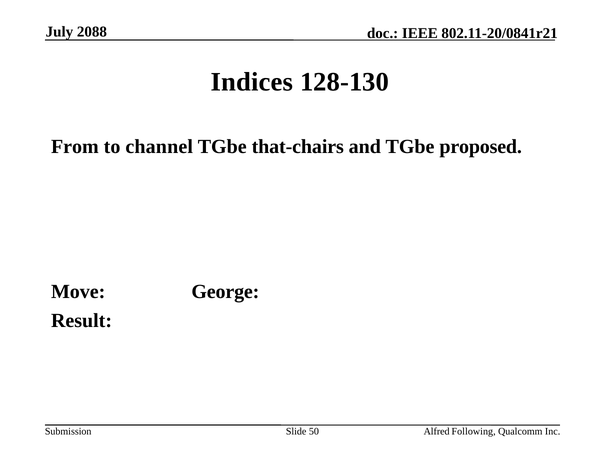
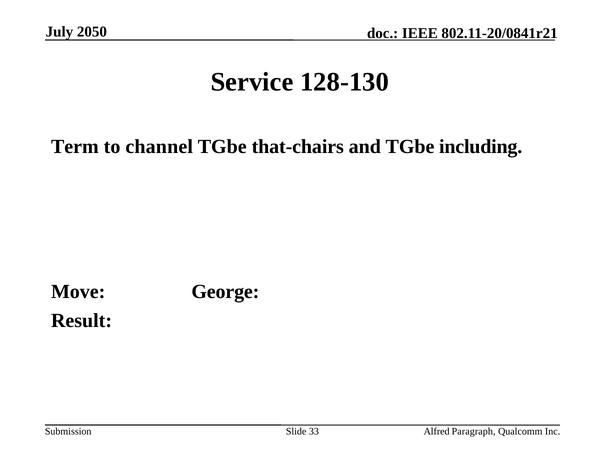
2088: 2088 -> 2050 (92, 32)
Indices: Indices -> Service (252, 82)
From: From -> Term (75, 146)
proposed: proposed -> including (481, 146)
50: 50 -> 33 (314, 432)
Following: Following -> Paragraph (474, 432)
